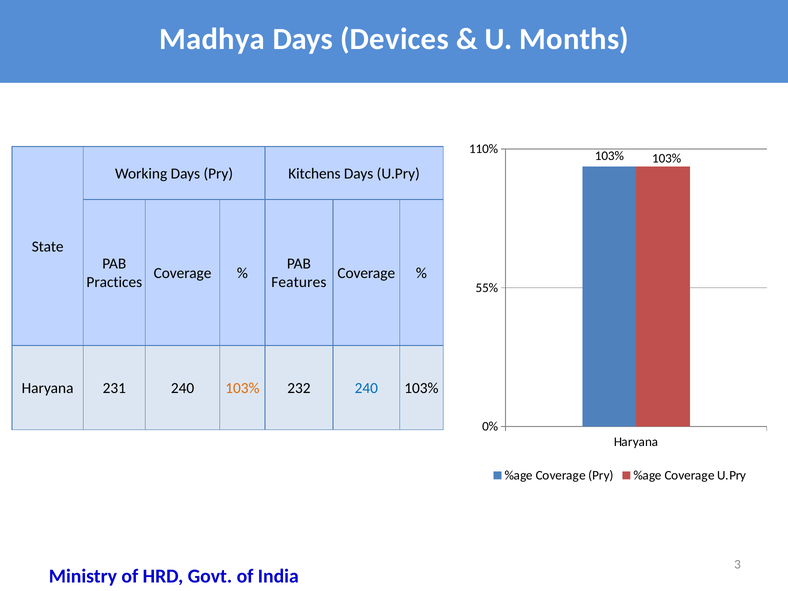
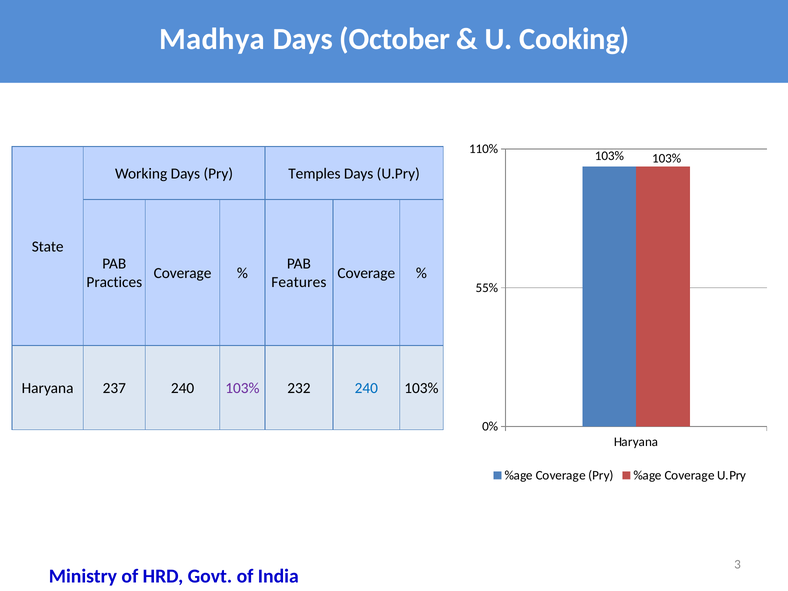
Devices: Devices -> October (395, 39)
Months: Months -> Cooking (574, 39)
Kitchens: Kitchens -> Temples (314, 174)
231: 231 -> 237 (114, 388)
103% colour: orange -> purple (242, 388)
